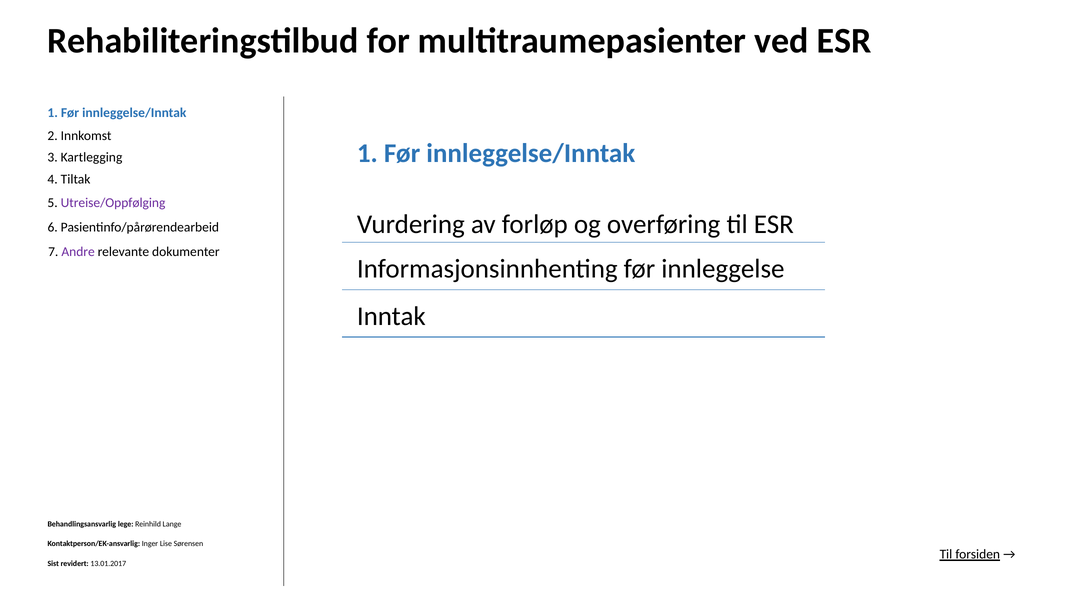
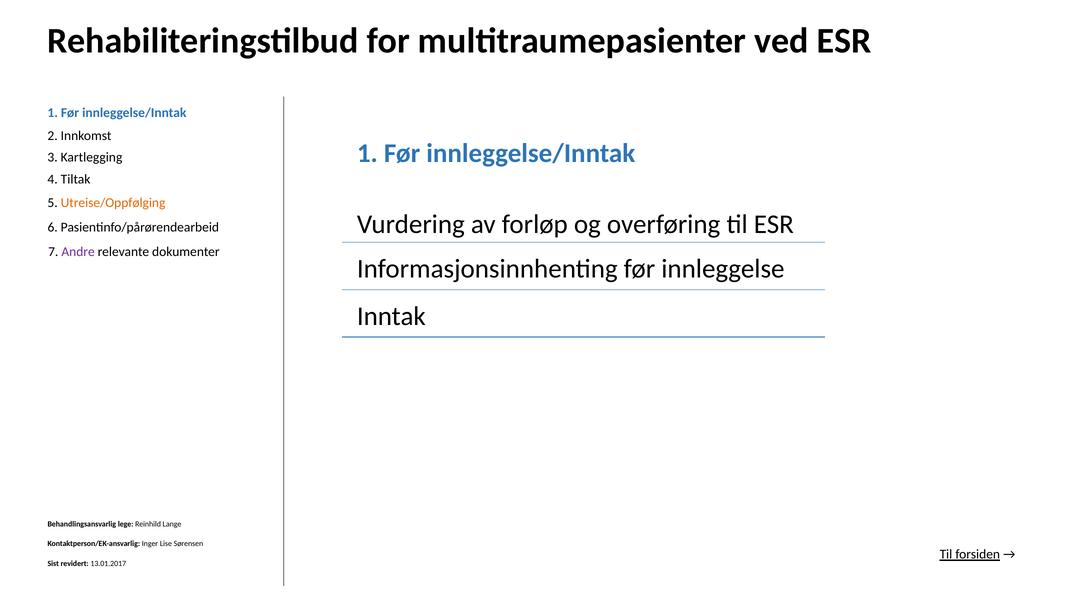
Utreise/Oppfølging colour: purple -> orange (113, 203)
